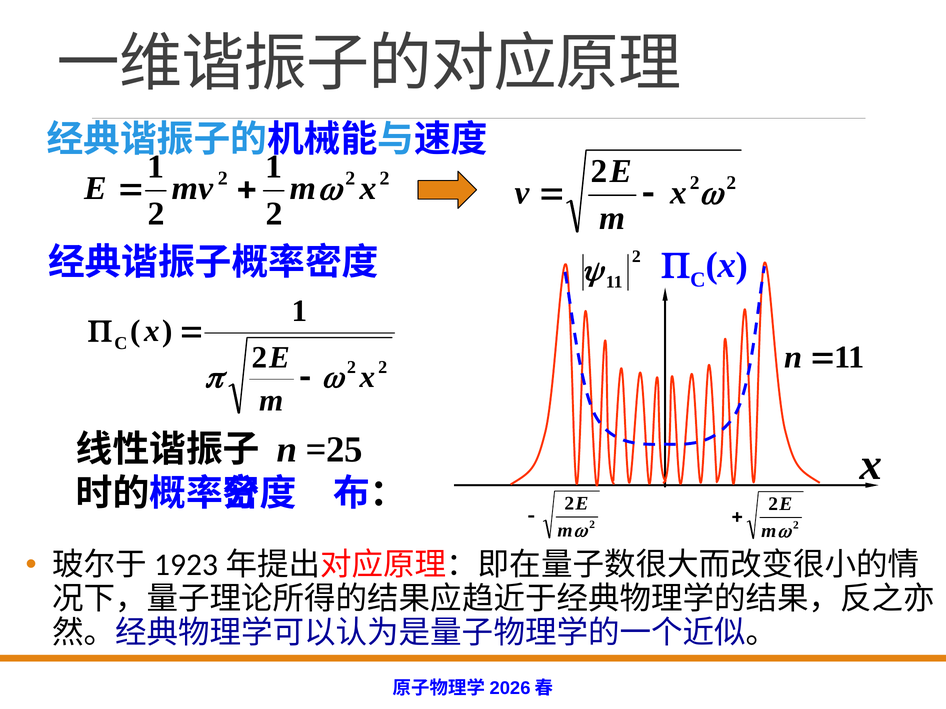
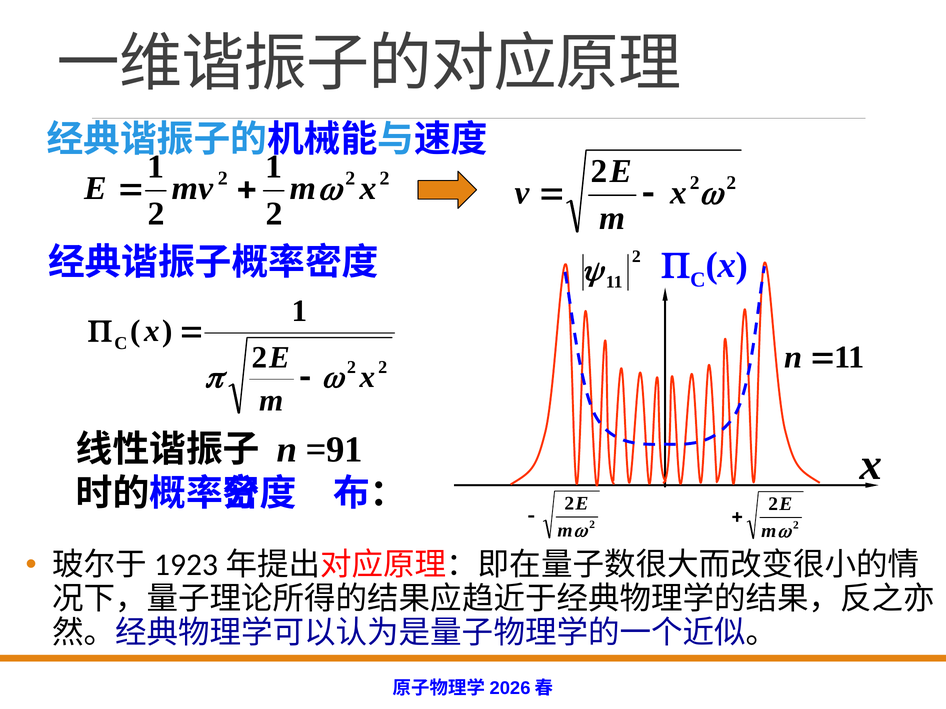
=25: =25 -> =91 (334, 450)
